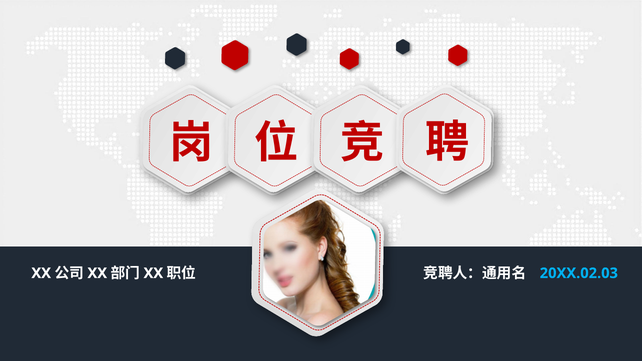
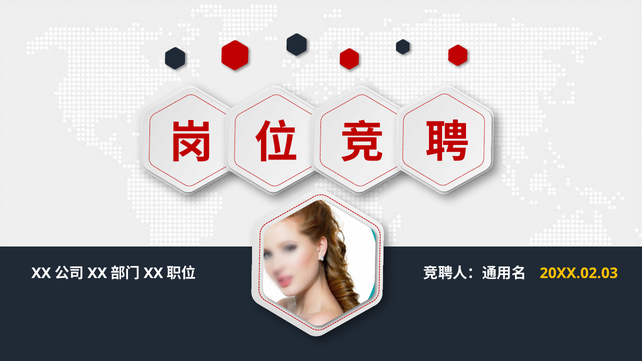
20XX.02.03 colour: light blue -> yellow (579, 273)
